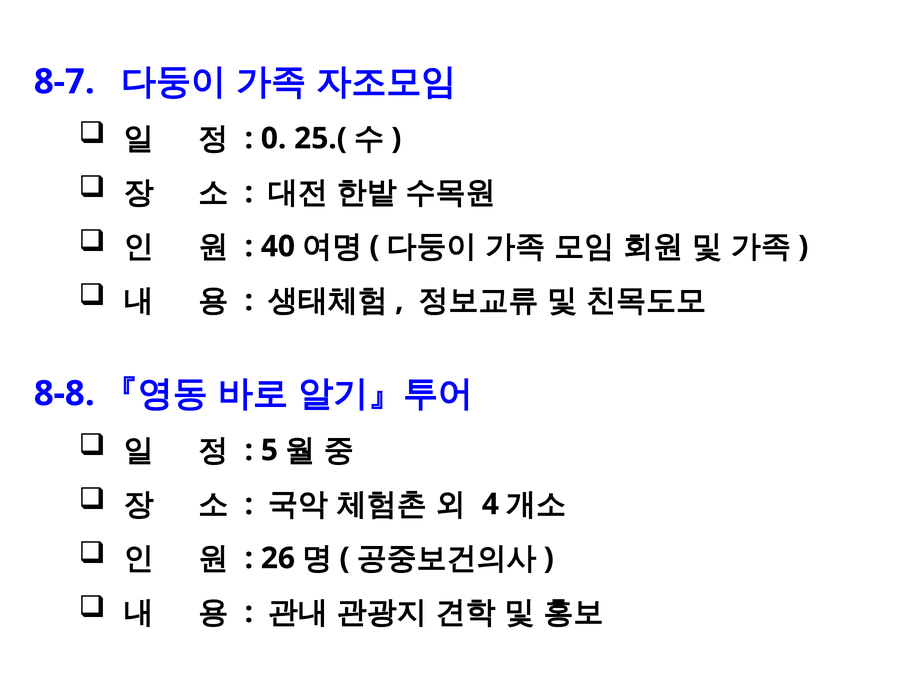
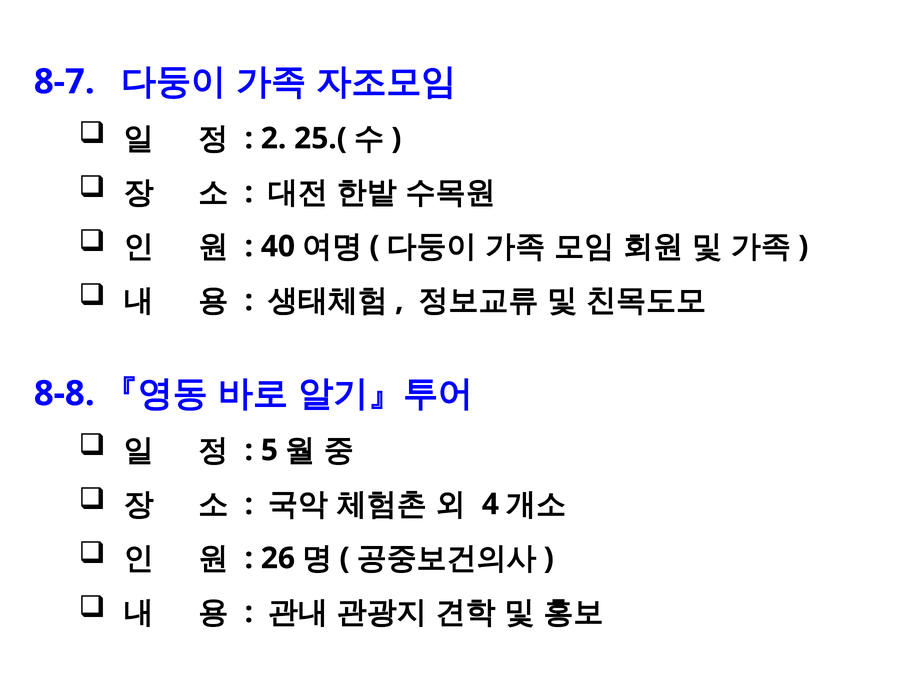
0: 0 -> 2 (274, 138)
